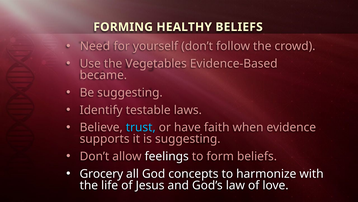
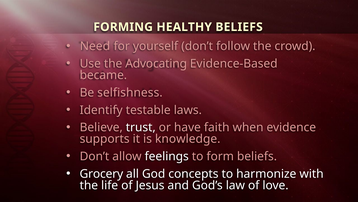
Vegetables: Vegetables -> Advocating (156, 64)
Be suggesting: suggesting -> selfishness (130, 92)
trust colour: light blue -> white (141, 127)
is suggesting: suggesting -> knowledge (188, 139)
